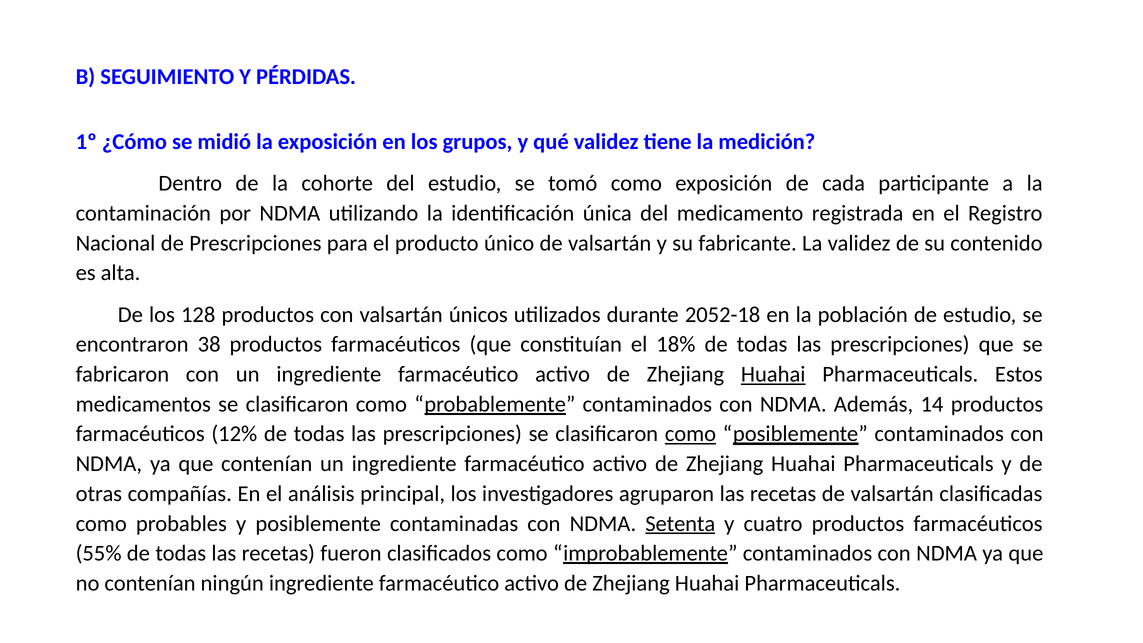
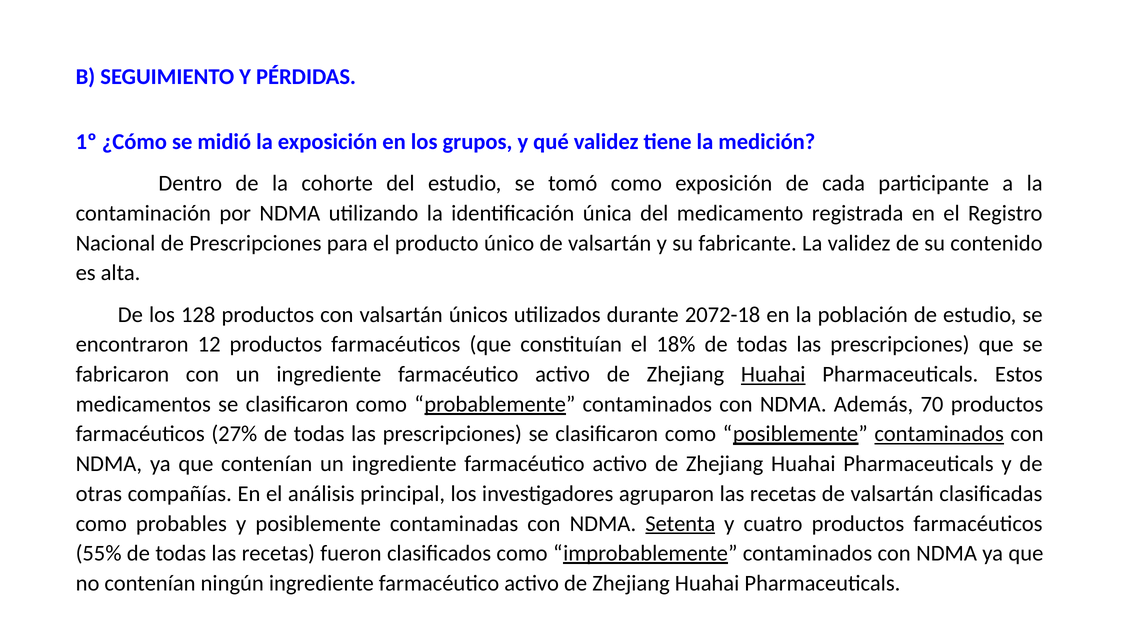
2052-18: 2052-18 -> 2072-18 (723, 315)
38: 38 -> 12 (209, 344)
14: 14 -> 70 (932, 404)
12%: 12% -> 27% (234, 434)
como underline: present -> none (690, 434)
contaminados underline: none -> present (939, 434)
